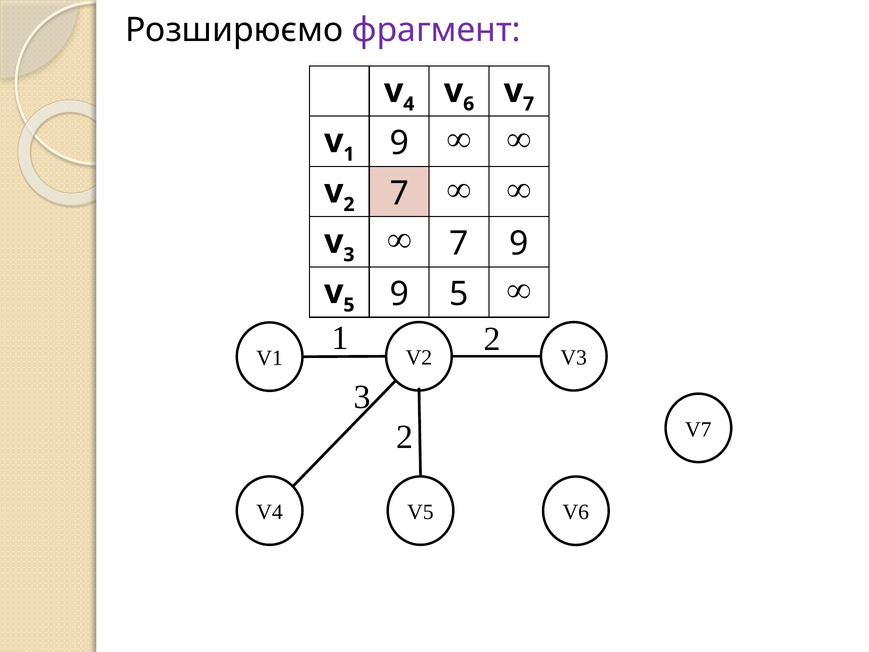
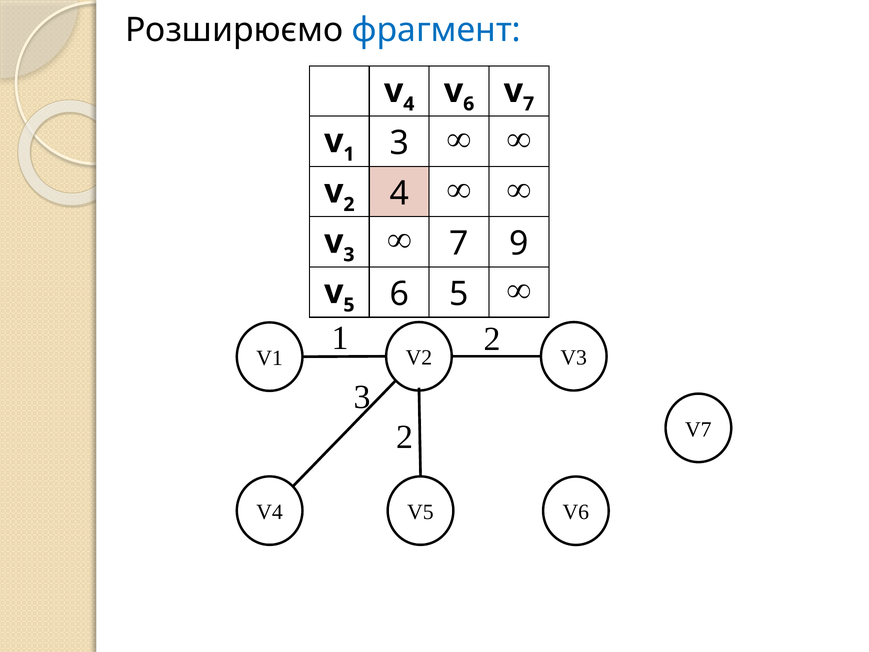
фрагмент colour: purple -> blue (436, 30)
9: 9 -> 3 (399, 143)
7: 7 -> 4 (399, 193)
5 9: 9 -> 6 (399, 294)
